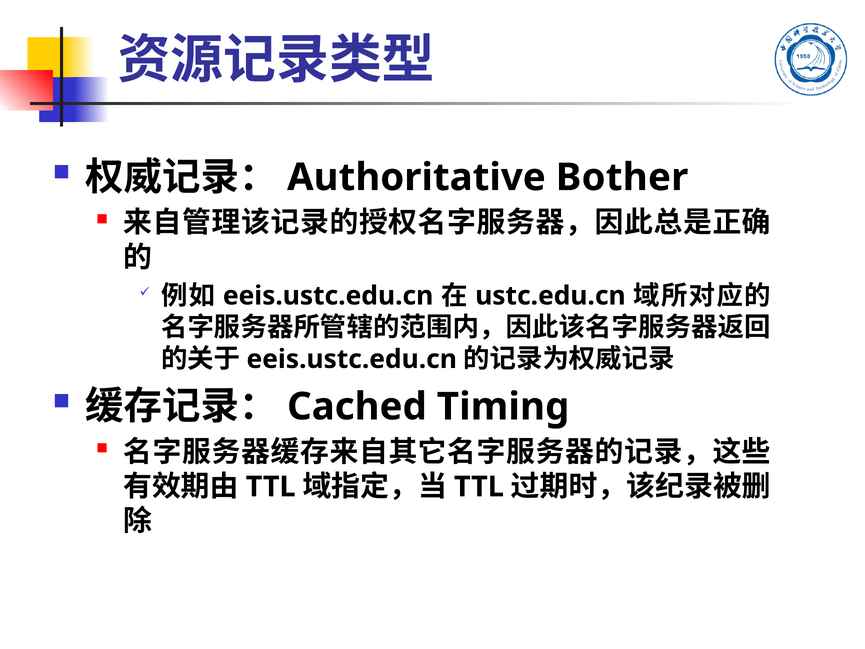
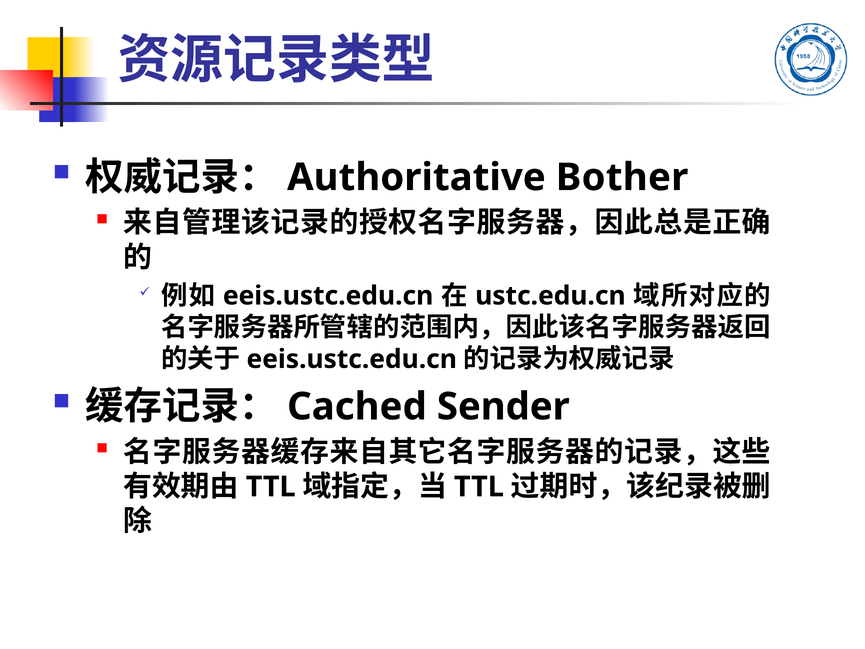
Timing: Timing -> Sender (503, 407)
